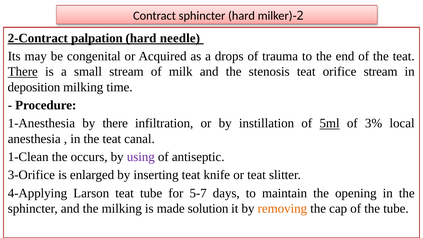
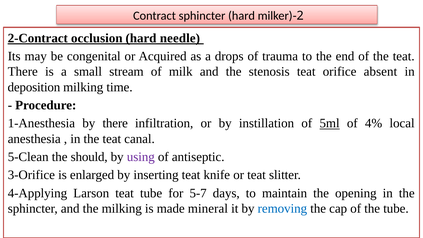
palpation: palpation -> occlusion (97, 38)
There underline: present -> none (23, 72)
orifice stream: stream -> absent (380, 72)
3%: 3% -> 4% (374, 123)
1-Clean: 1-Clean -> 5-Clean (28, 157)
occurs: occurs -> should (89, 157)
solution: solution -> mineral (208, 209)
removing colour: orange -> blue (282, 209)
